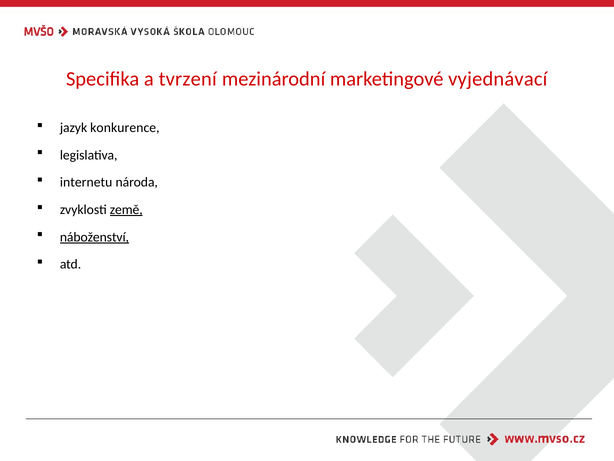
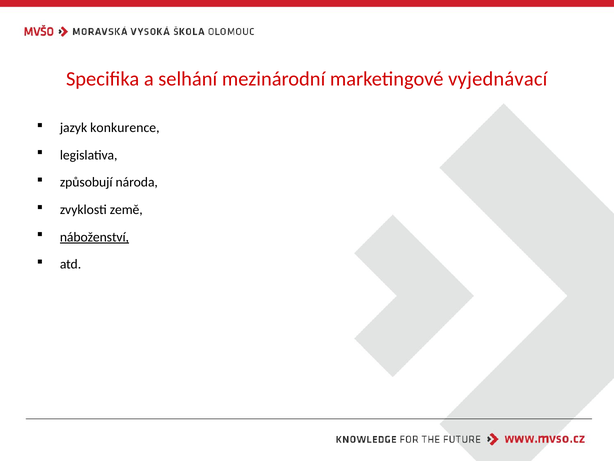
tvrzení: tvrzení -> selhání (188, 79)
internetu: internetu -> způsobují (86, 182)
země underline: present -> none (126, 210)
